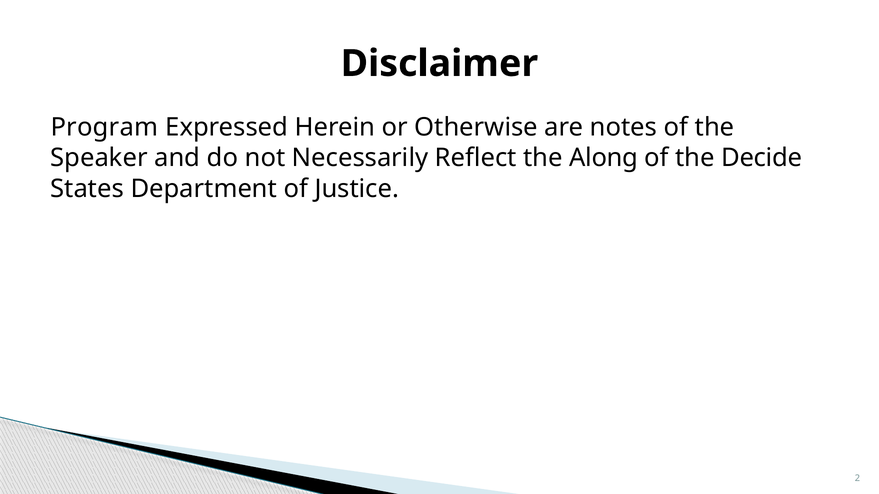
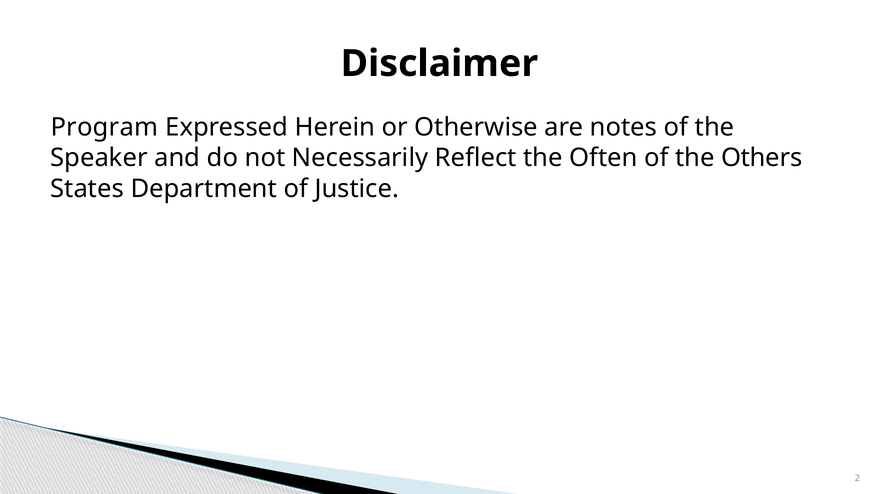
Along: Along -> Often (603, 158)
Decide: Decide -> Others (762, 158)
